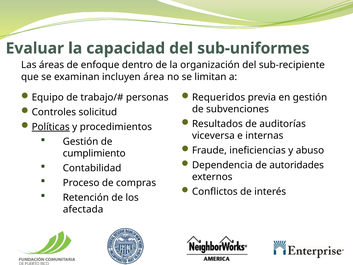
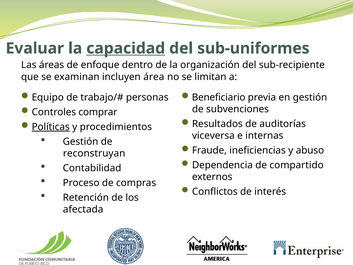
capacidad underline: none -> present (126, 48)
Requeridos: Requeridos -> Beneficiario (219, 97)
solicitud: solicitud -> comprar (98, 112)
cumplimiento: cumplimiento -> reconstruyan (94, 153)
autoridades: autoridades -> compartido (297, 165)
